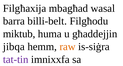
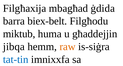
wasal: wasal -> ġdida (103, 8)
billi-belt: billi-belt -> biex-belt (47, 21)
tat-tin colour: purple -> blue (16, 60)
